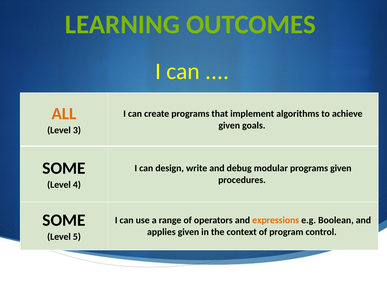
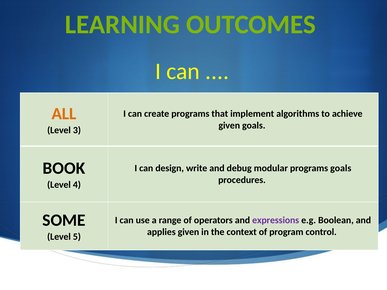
SOME: SOME -> BOOK (64, 168)
programs given: given -> goals (341, 168)
expressions colour: orange -> purple (276, 220)
